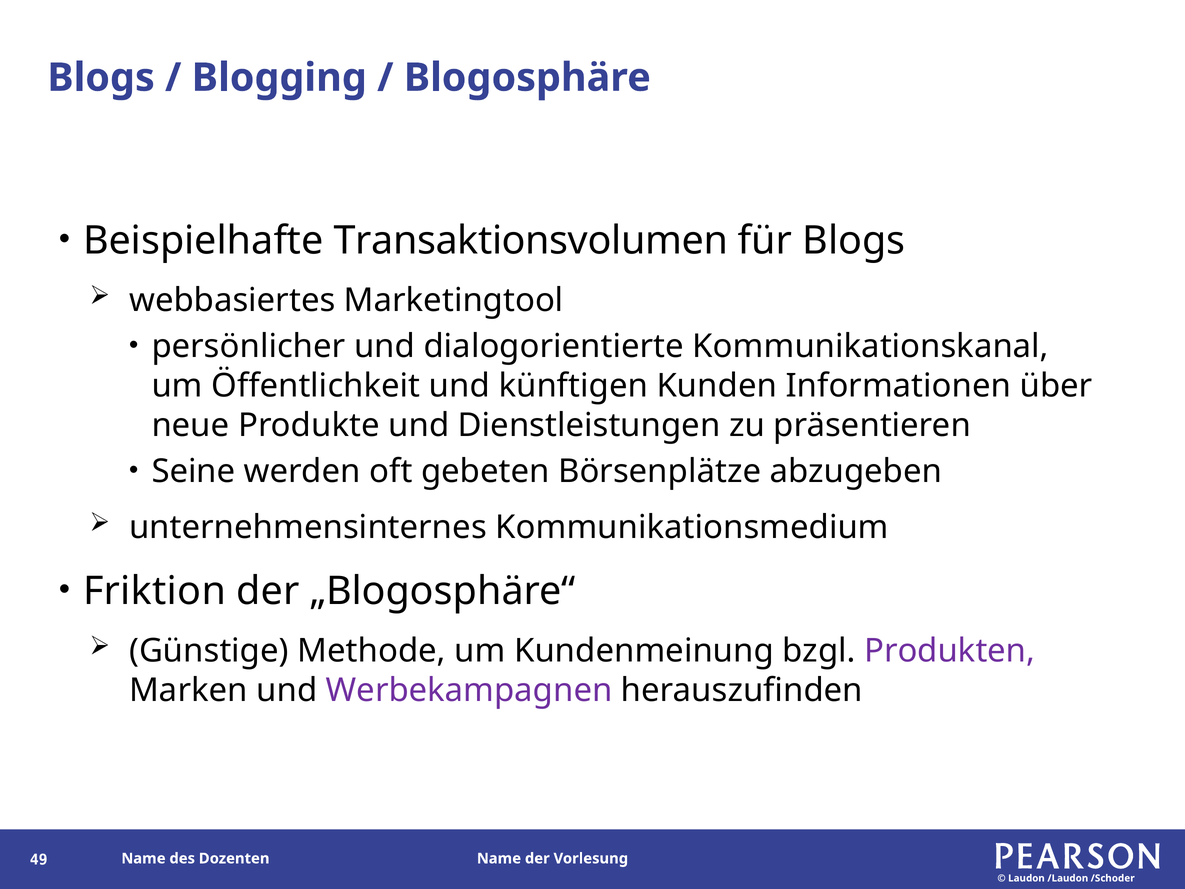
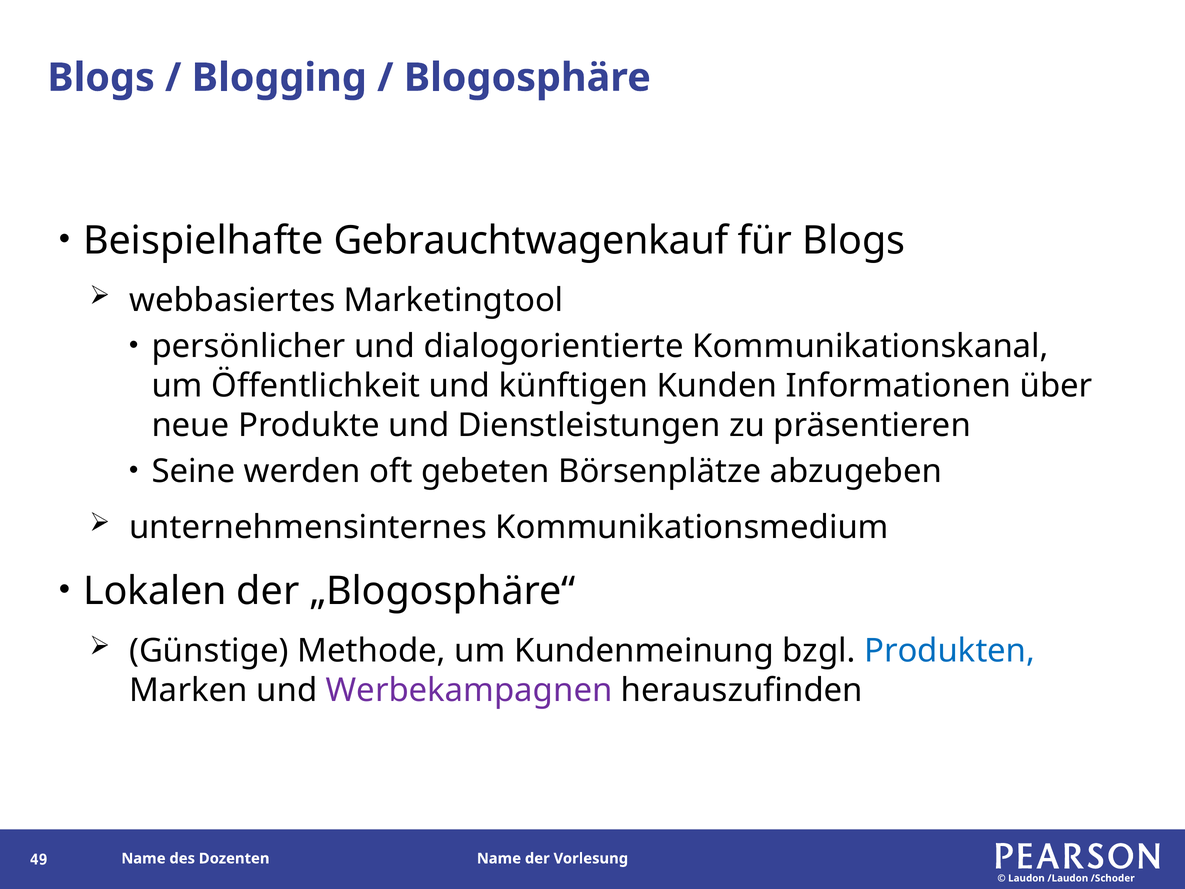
Transaktionsvolumen: Transaktionsvolumen -> Gebrauchtwagenkauf (531, 241)
Friktion: Friktion -> Lokalen (155, 591)
Produkten colour: purple -> blue (950, 650)
